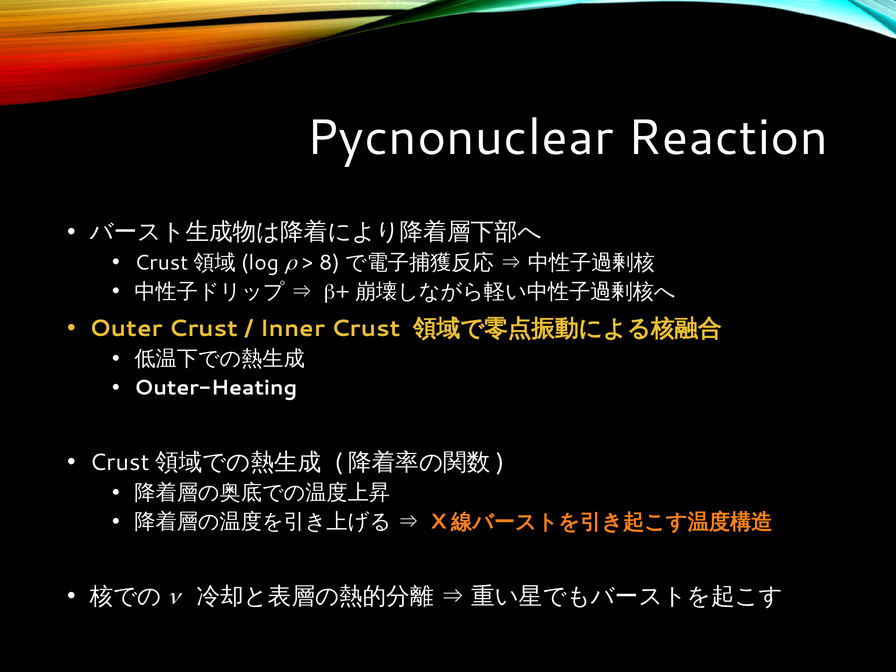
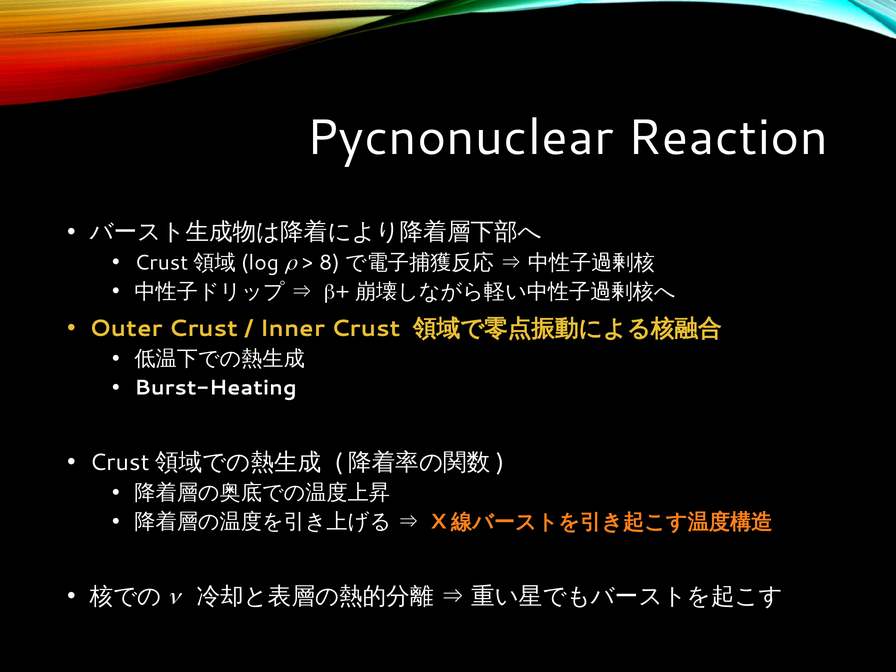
Outer-Heating: Outer-Heating -> Burst-Heating (216, 388)
